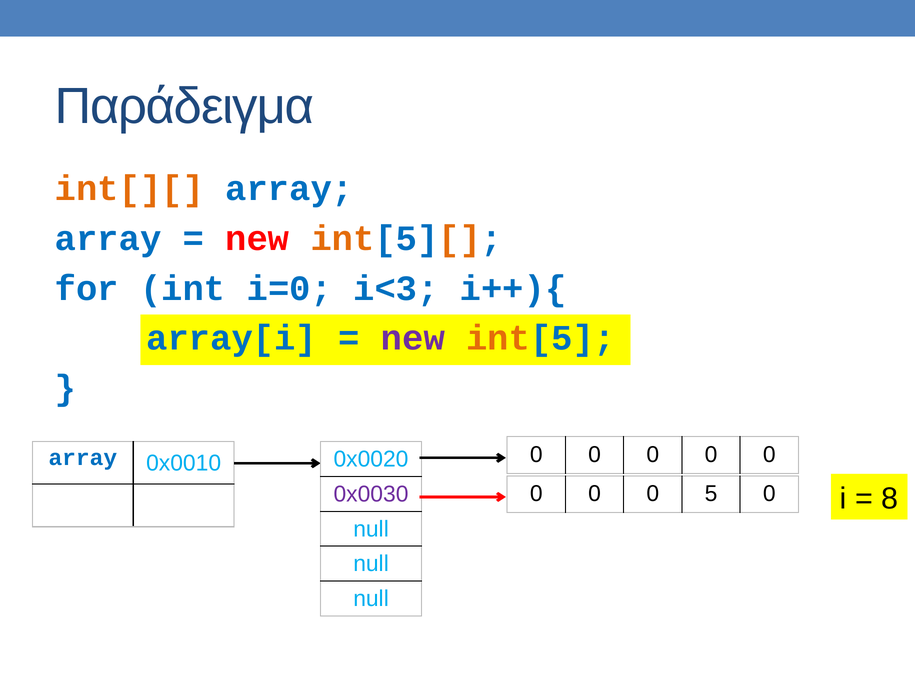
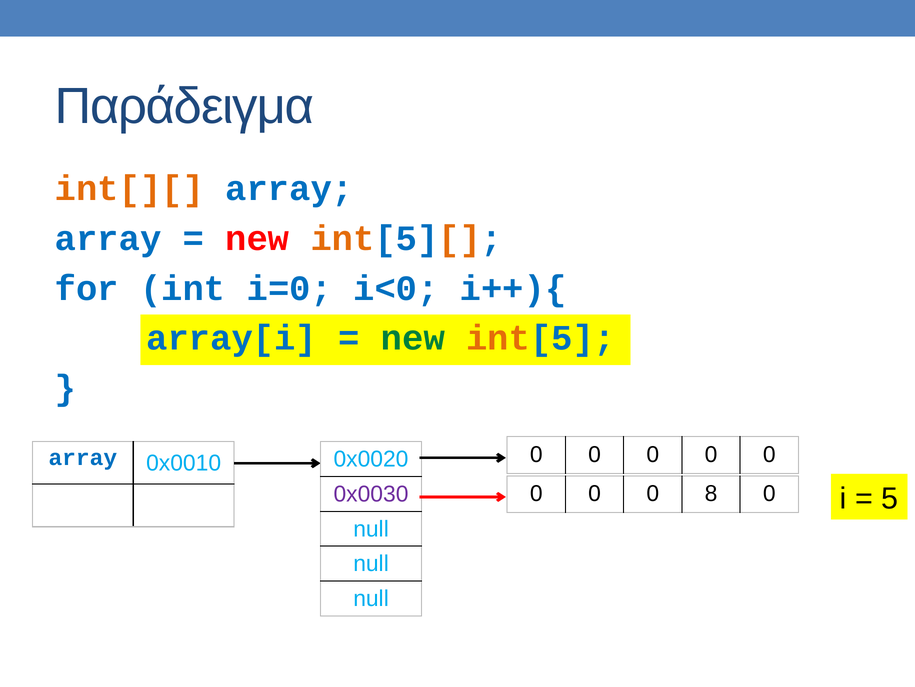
i<3: i<3 -> i<0 (396, 288)
new colour: purple -> green (413, 338)
5: 5 -> 8 (711, 493)
8: 8 -> 5 (890, 498)
